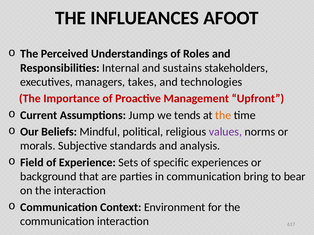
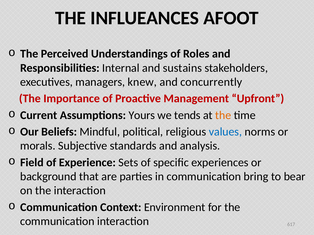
takes: takes -> knew (142, 82)
technologies: technologies -> concurrently (211, 82)
Jump: Jump -> Yours (142, 115)
values colour: purple -> blue (225, 132)
